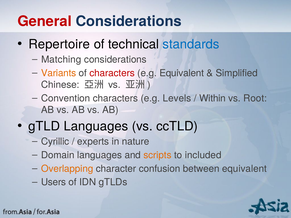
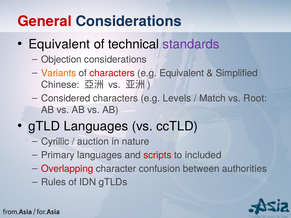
Repertoire: Repertoire -> Equivalent (59, 44)
standards colour: blue -> purple (191, 44)
Matching: Matching -> Objection (61, 60)
Convention: Convention -> Considered (66, 98)
Within: Within -> Match (213, 98)
experts: experts -> auction (93, 142)
Domain: Domain -> Primary (58, 155)
scripts colour: orange -> red (157, 155)
Overlapping colour: orange -> red (67, 169)
between equivalent: equivalent -> authorities (244, 169)
Users: Users -> Rules (53, 182)
